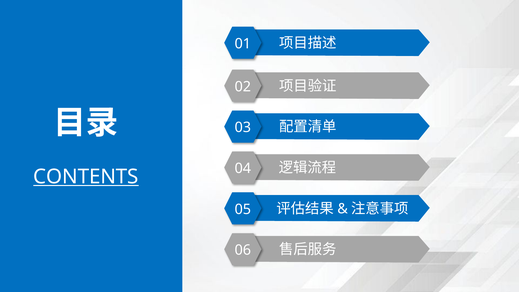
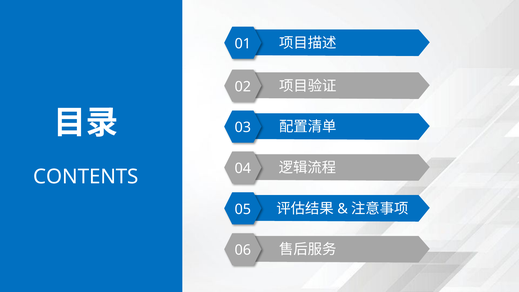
CONTENTS underline: present -> none (86, 177)
